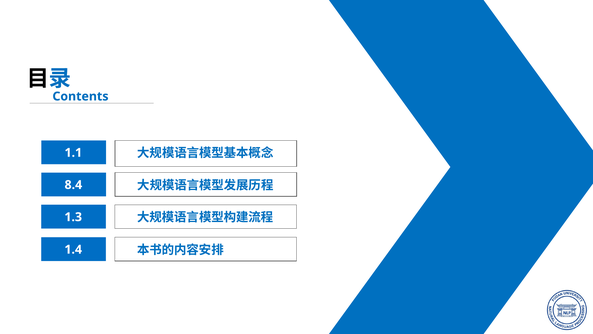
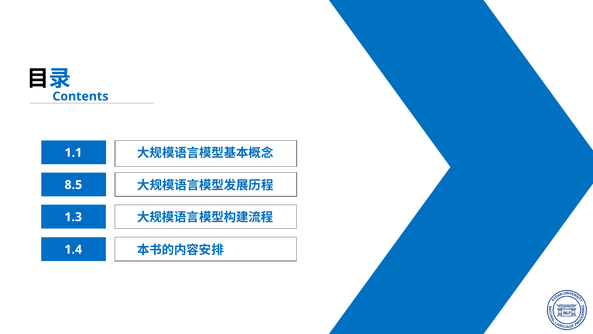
8.4: 8.4 -> 8.5 (73, 185)
